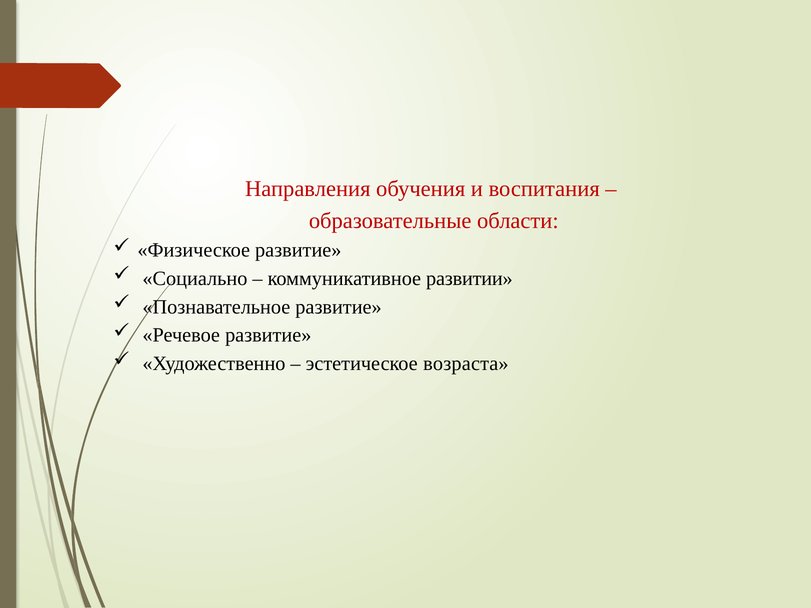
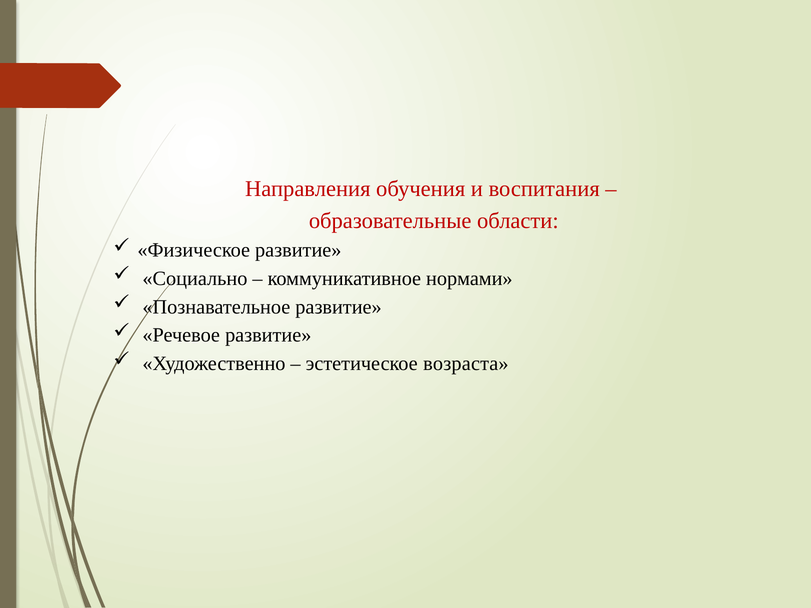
развитии: развитии -> нормами (469, 279)
